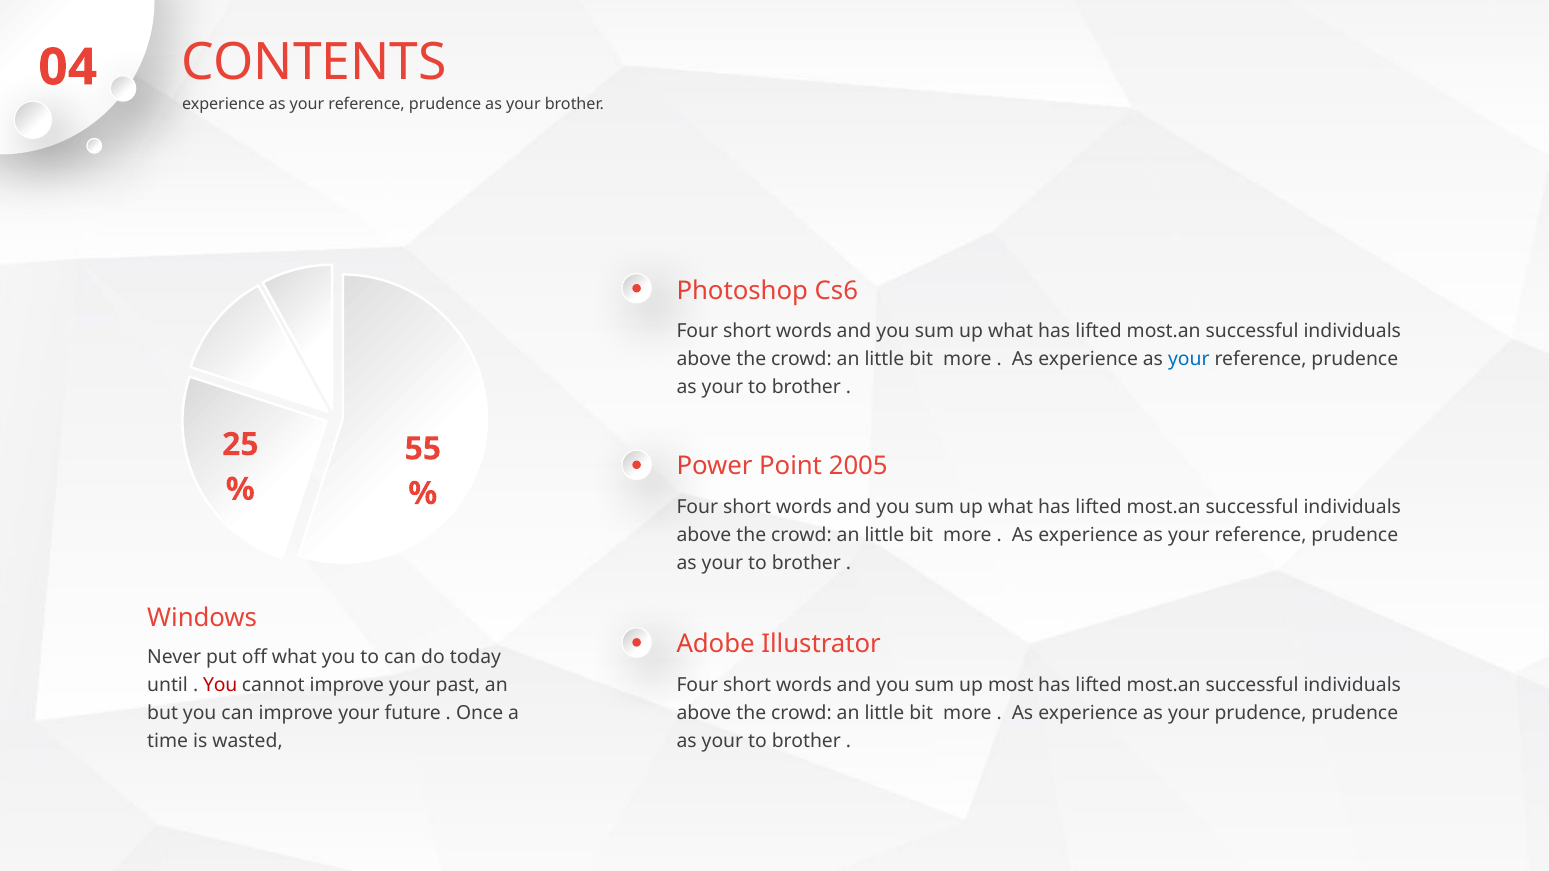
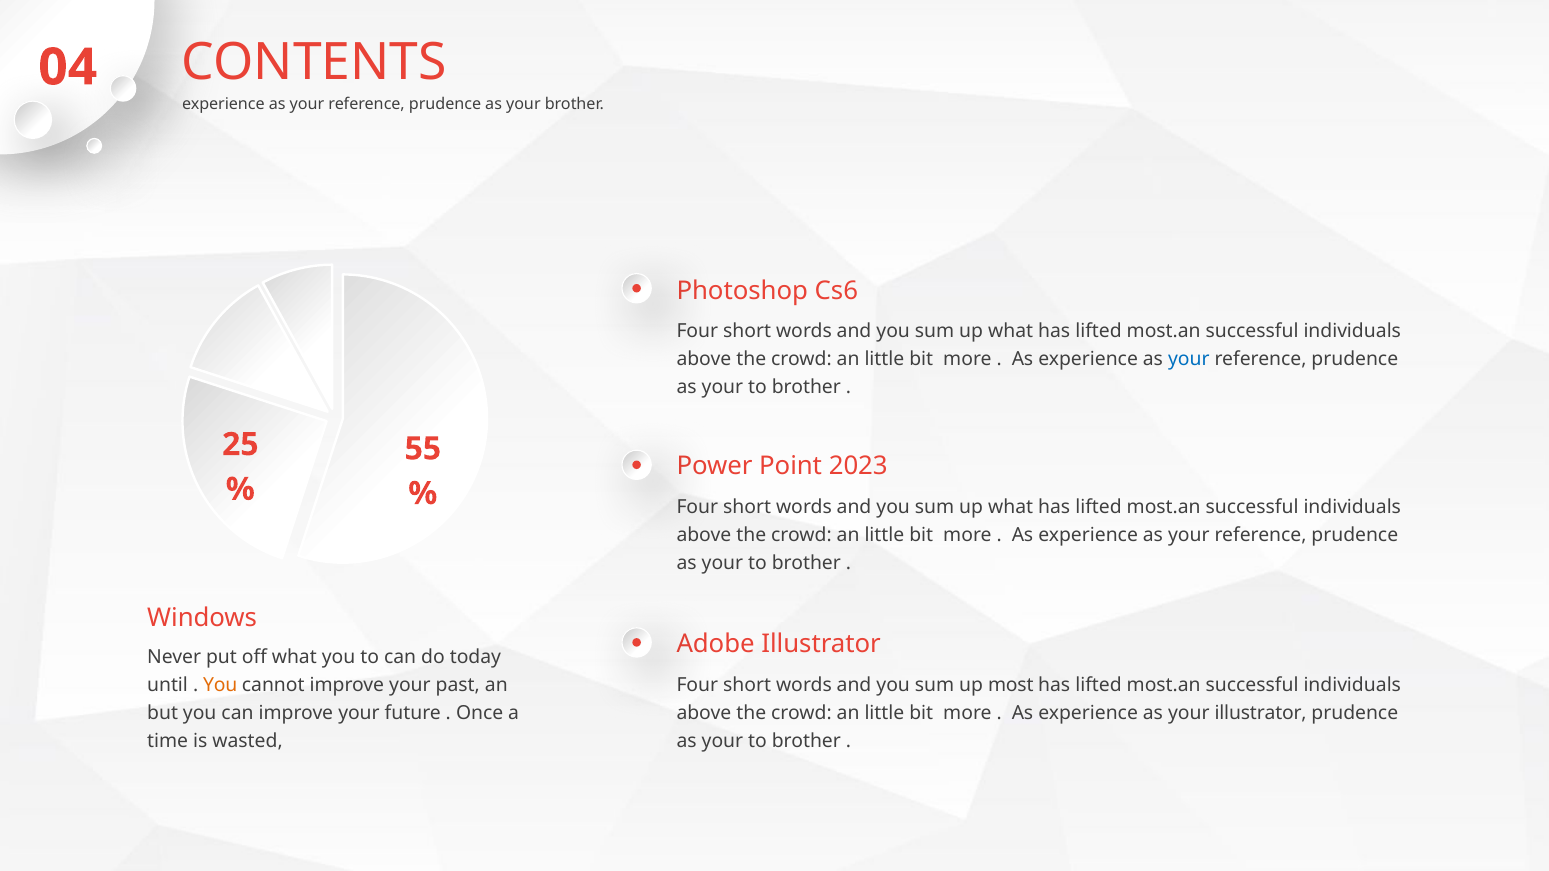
2005: 2005 -> 2023 (858, 466)
You colour: red -> orange (220, 685)
your prudence: prudence -> illustrator (1261, 714)
